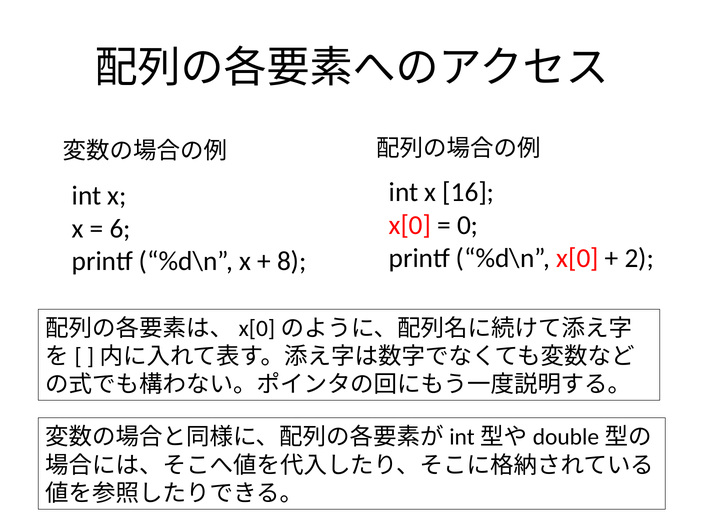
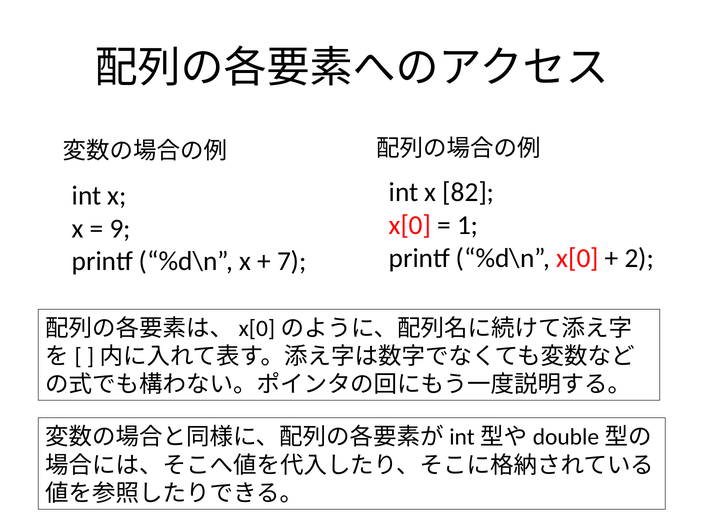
16: 16 -> 82 (468, 192)
0: 0 -> 1 (468, 225)
6: 6 -> 9 (120, 229)
8: 8 -> 7 (292, 261)
